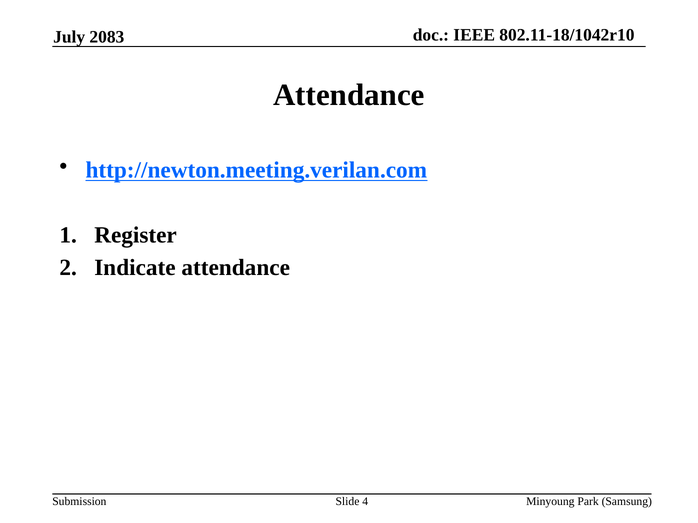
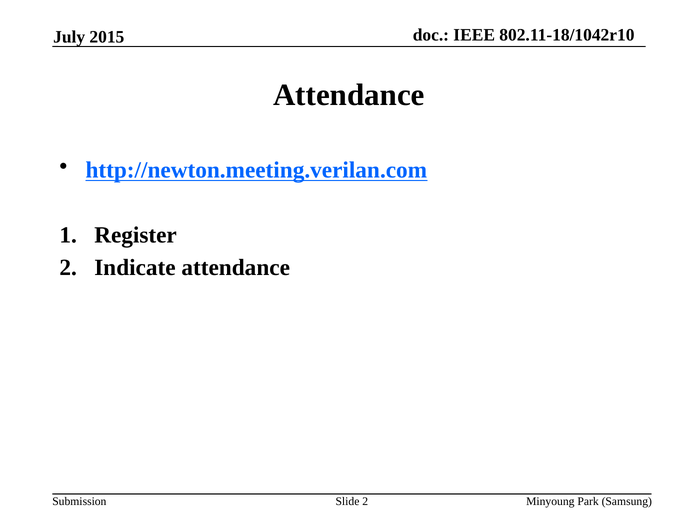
2083: 2083 -> 2015 (107, 37)
Slide 4: 4 -> 2 (365, 502)
